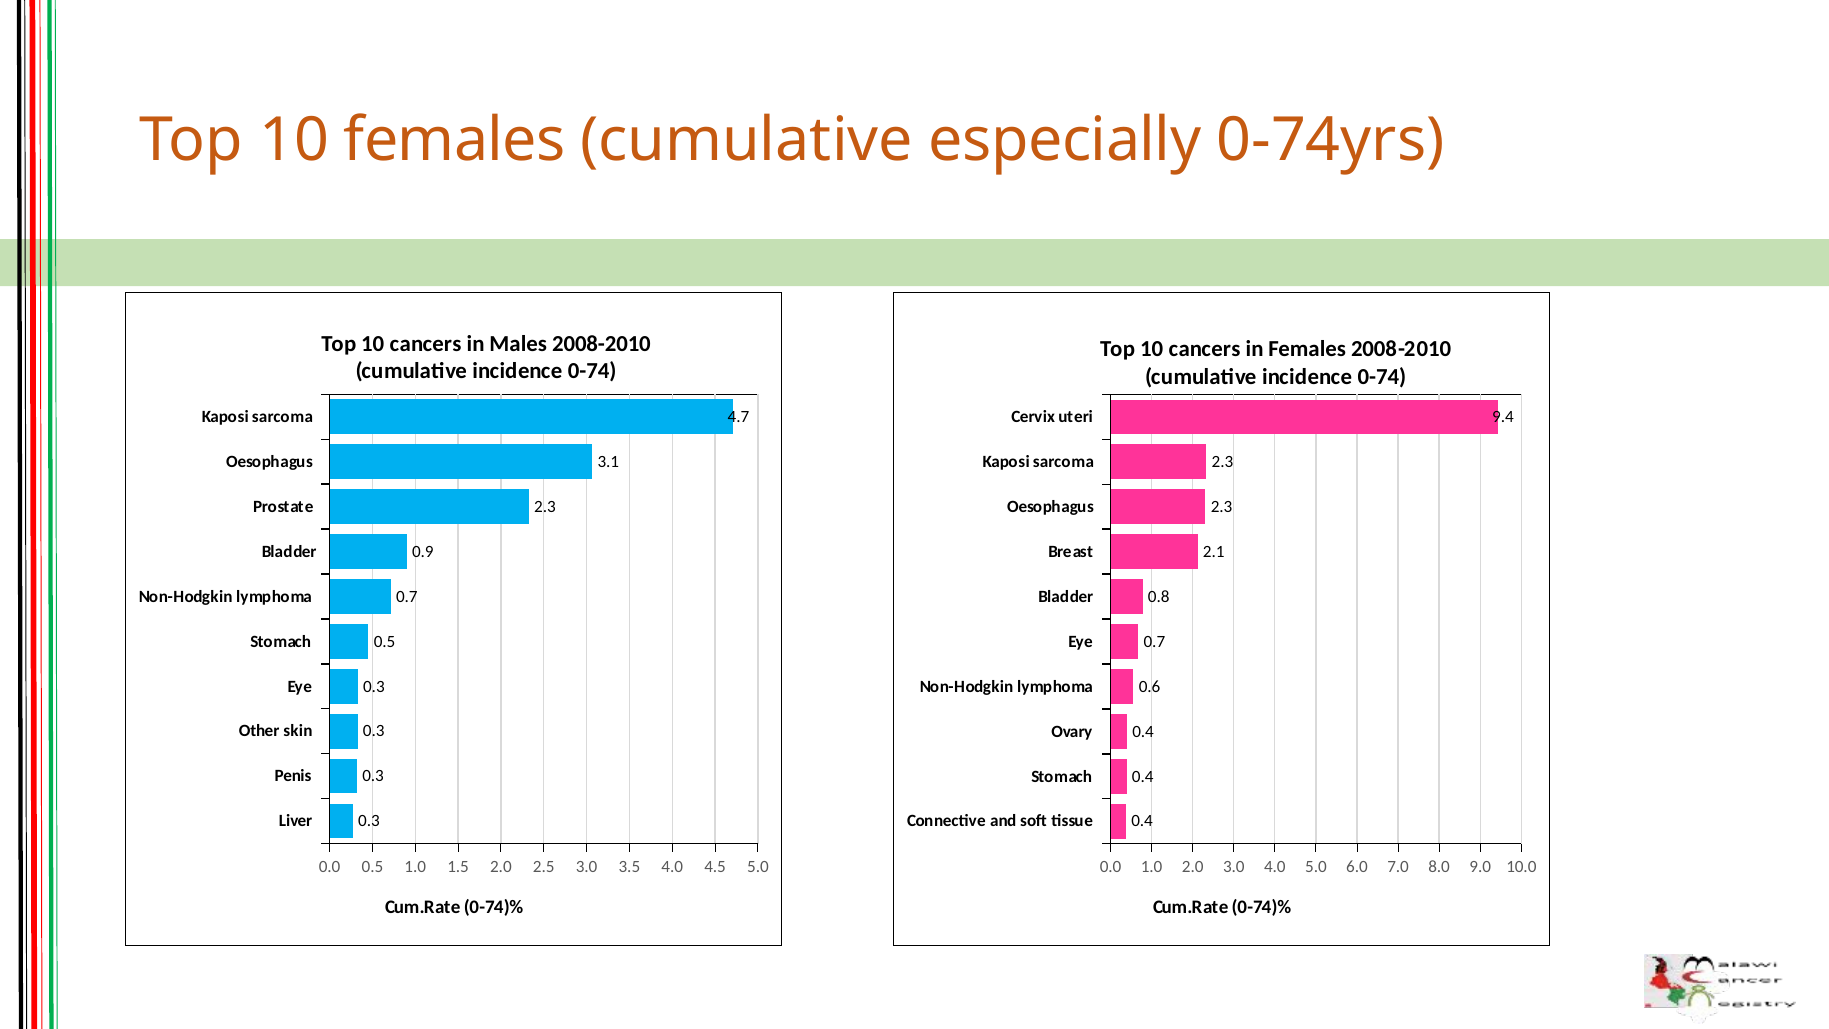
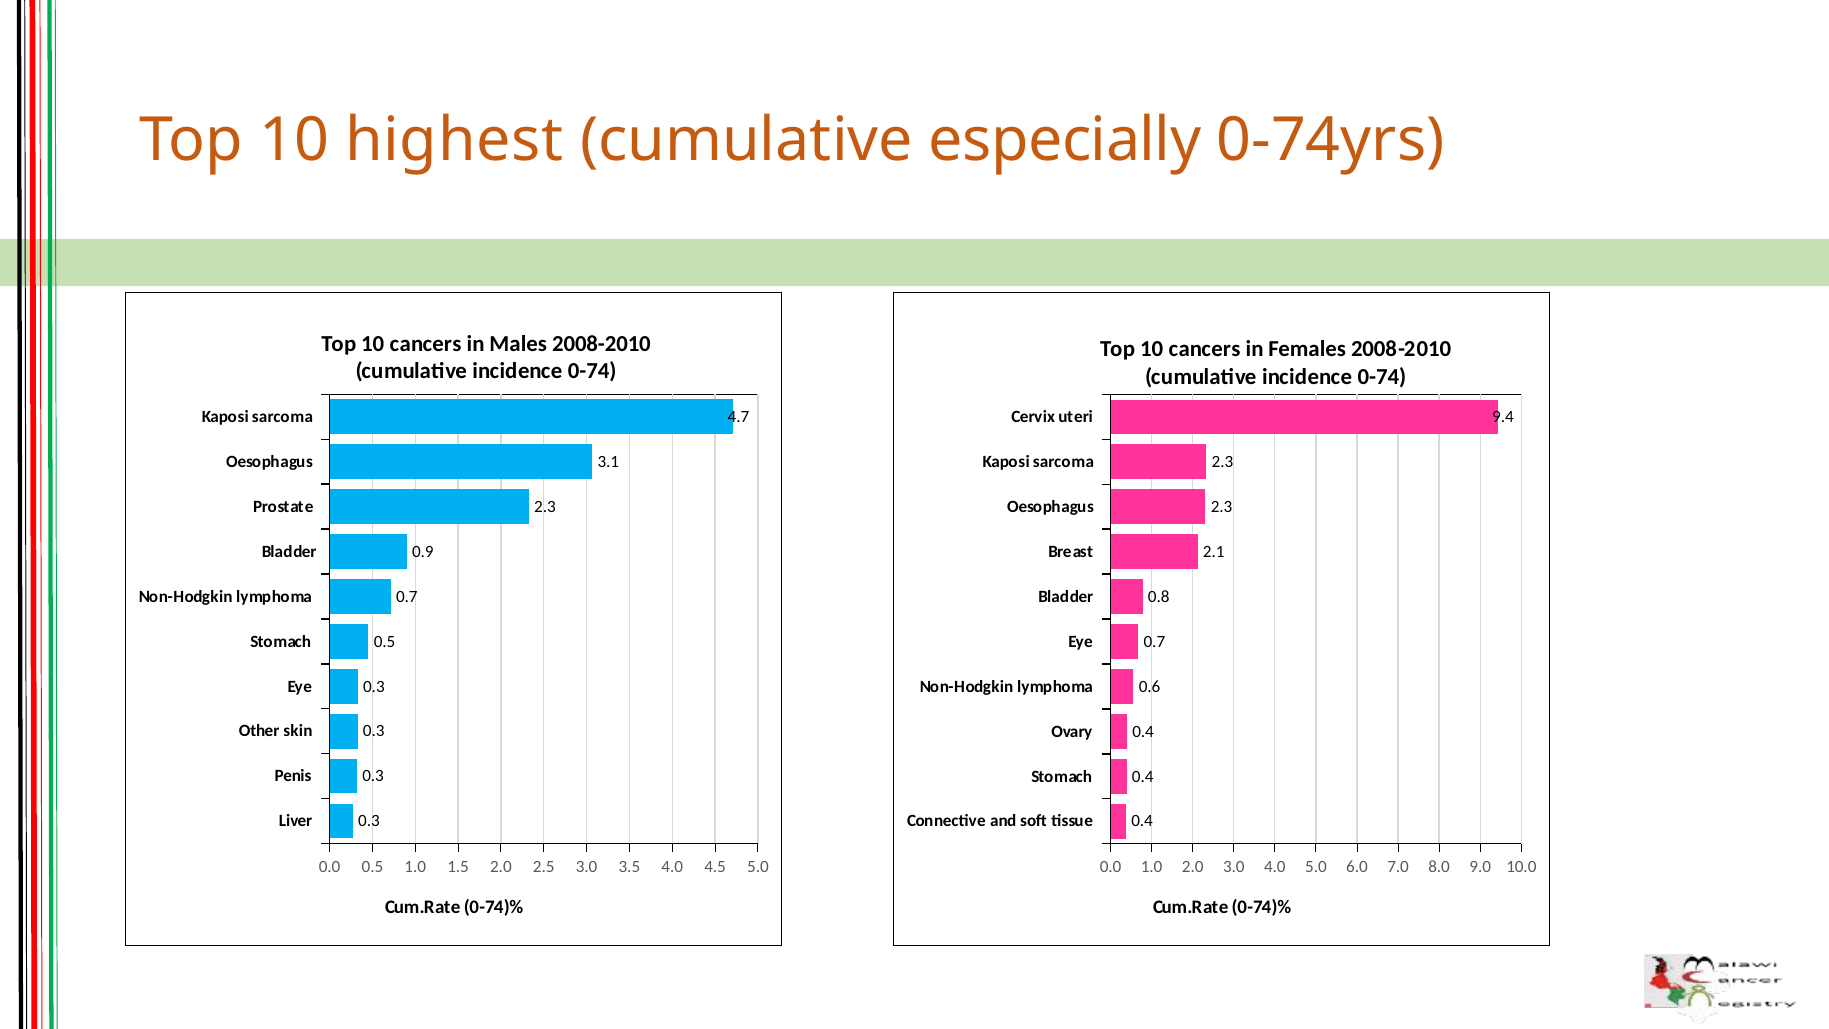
10 females: females -> highest (454, 140)
